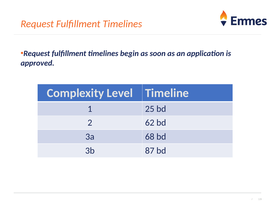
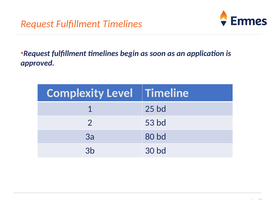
62: 62 -> 53 (150, 123)
68: 68 -> 80 (150, 137)
87: 87 -> 30 (150, 151)
